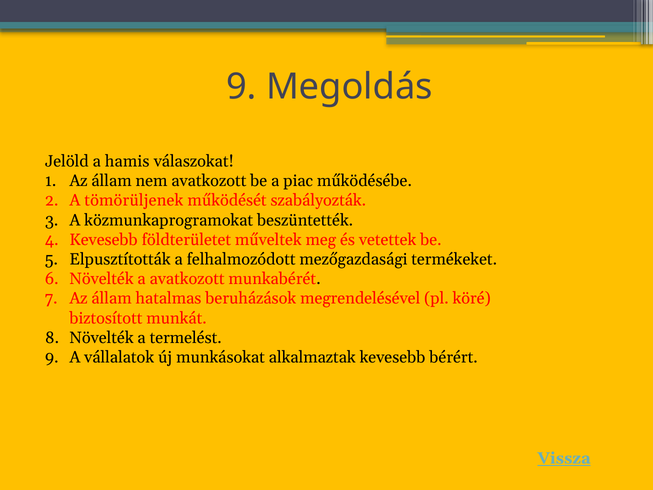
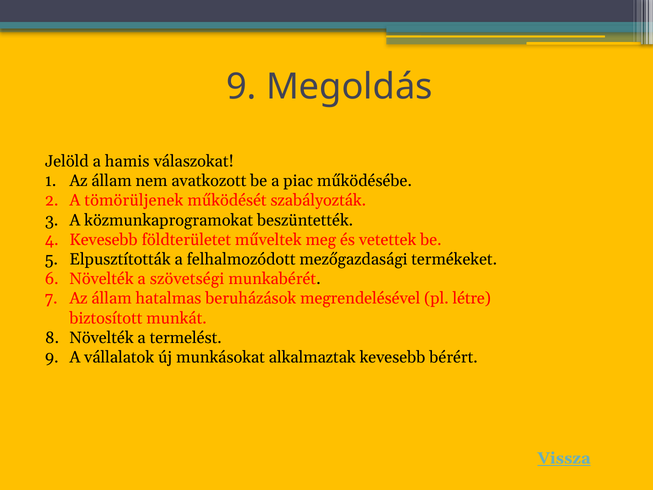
a avatkozott: avatkozott -> szövetségi (187, 279)
köré: köré -> létre (472, 298)
